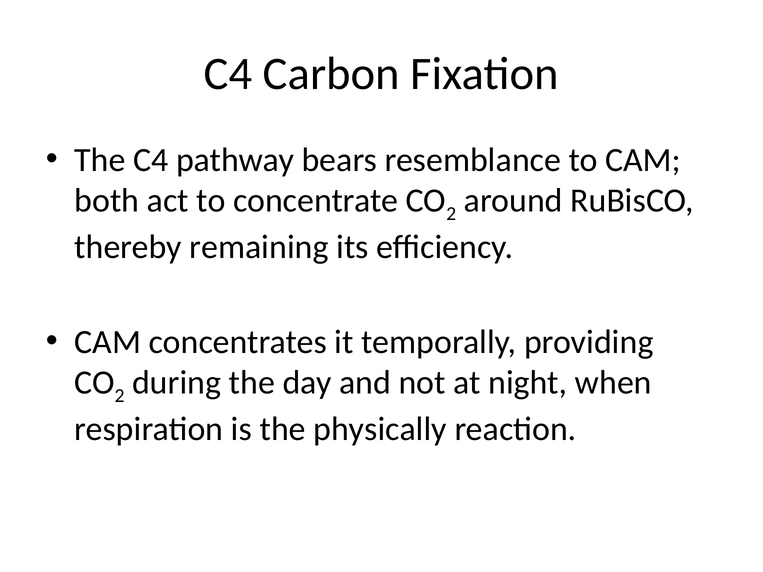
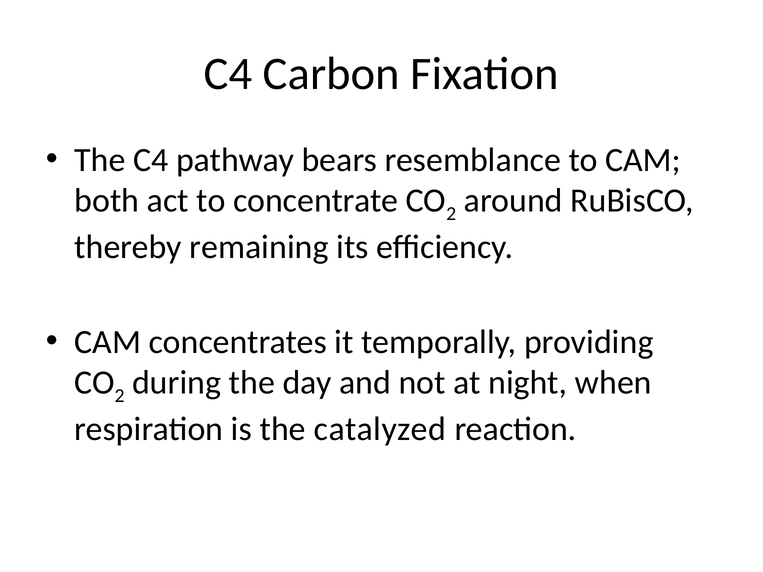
physically: physically -> catalyzed (380, 429)
